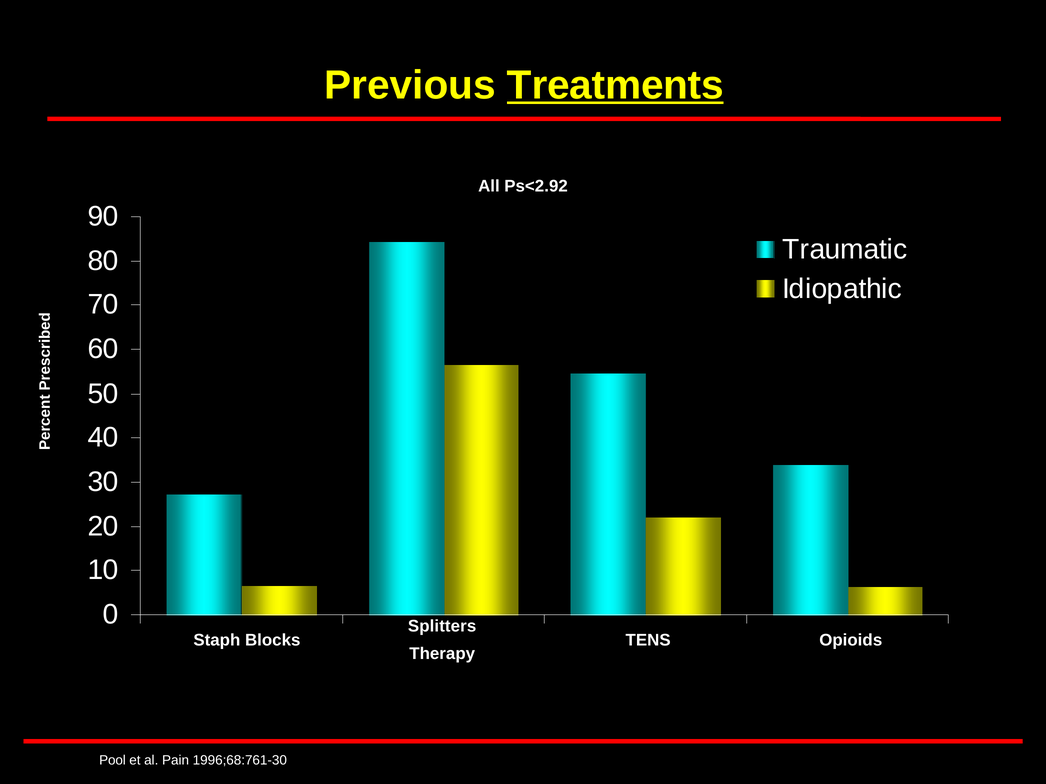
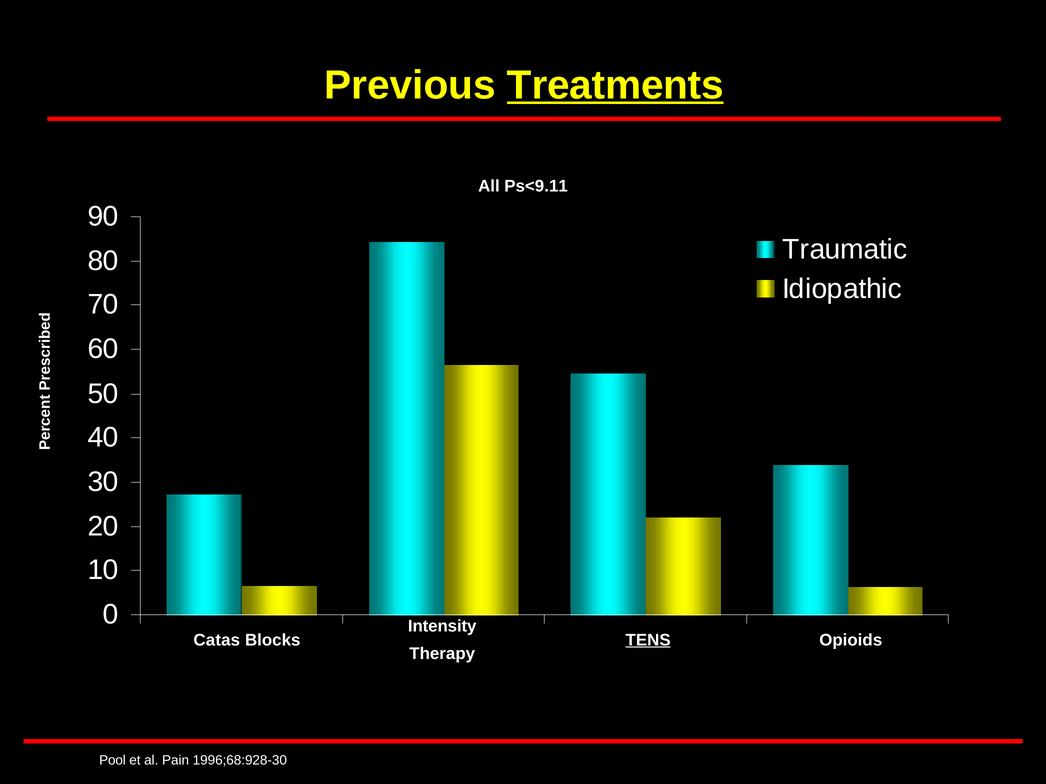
Ps<2.92: Ps<2.92 -> Ps<9.11 (536, 186)
Splitters: Splitters -> Intensity (442, 626)
Staph: Staph -> Catas (217, 640)
TENS underline: none -> present (648, 640)
1996;68:761-30: 1996;68:761-30 -> 1996;68:928-30 (240, 761)
